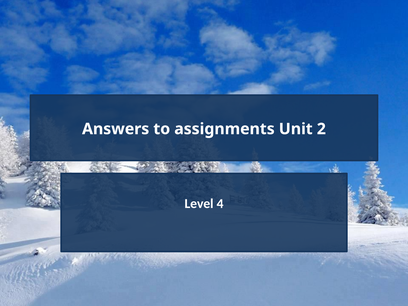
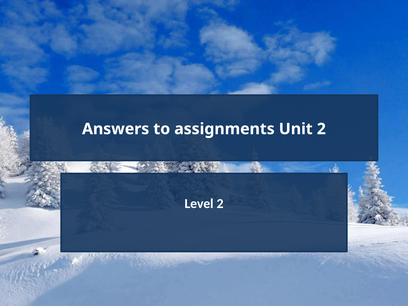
Level 4: 4 -> 2 (220, 204)
